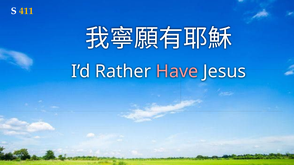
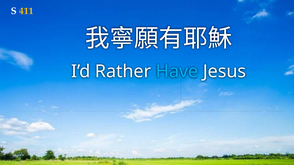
Have colour: pink -> light blue (177, 72)
